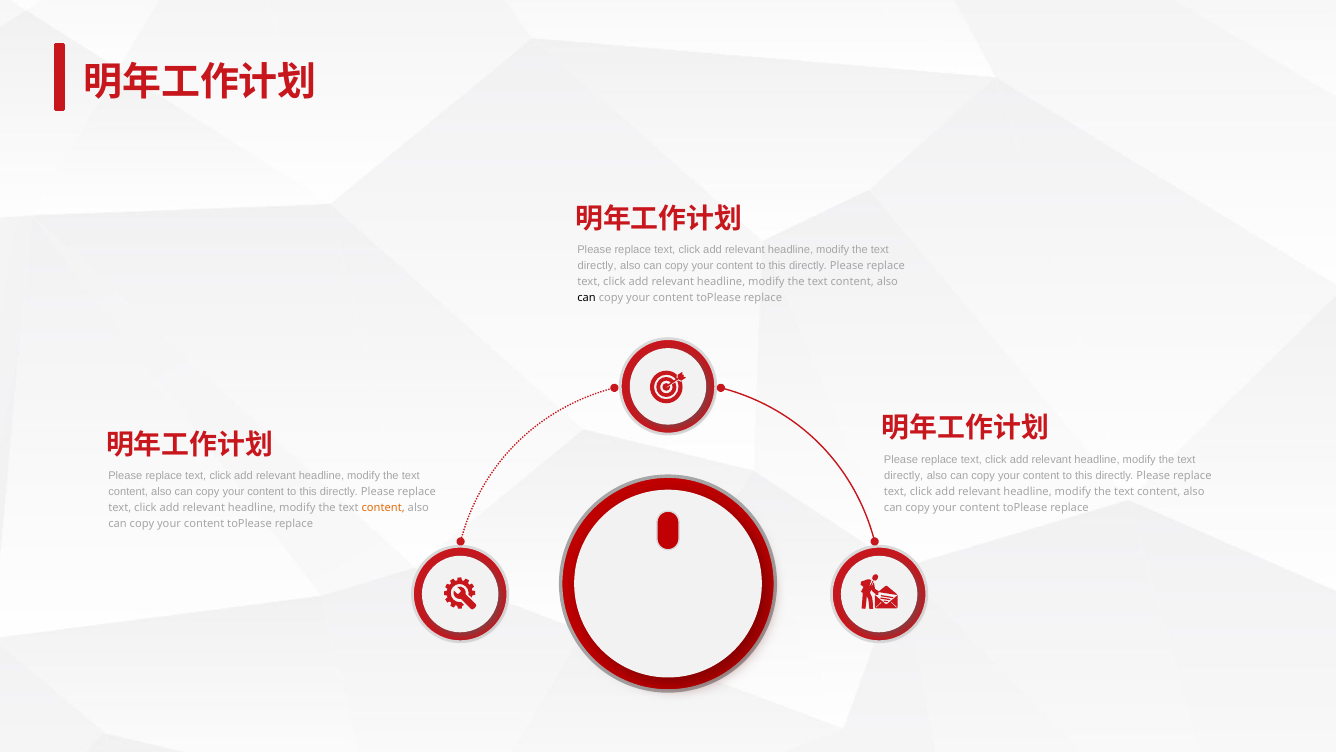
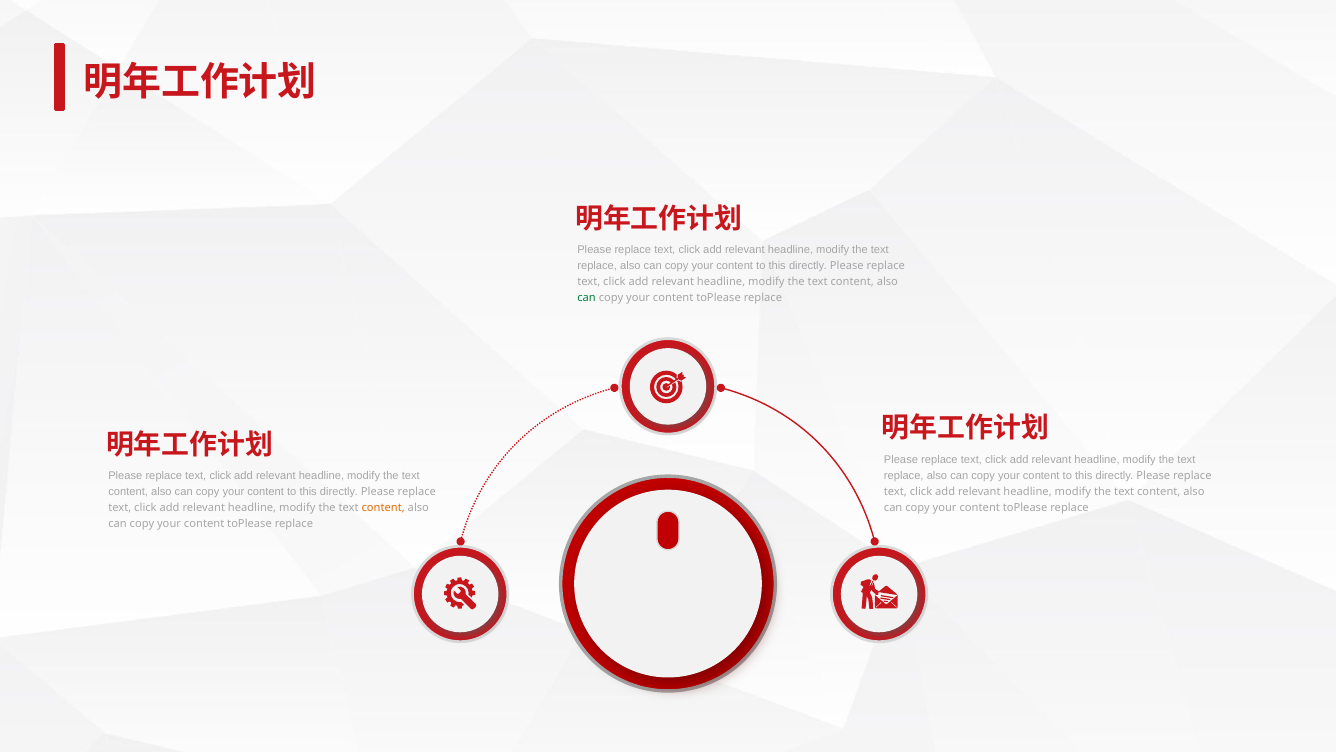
directly: directly -> replace (597, 266)
can colour: black -> green (587, 298)
directly: directly -> replace (904, 475)
